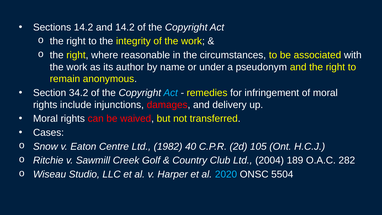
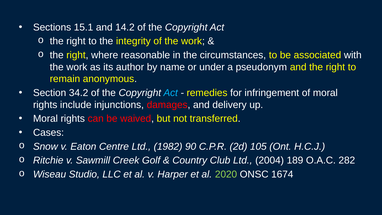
Sections 14.2: 14.2 -> 15.1 (84, 27)
40: 40 -> 90 (191, 146)
2020 colour: light blue -> light green (226, 174)
5504: 5504 -> 1674 (282, 174)
